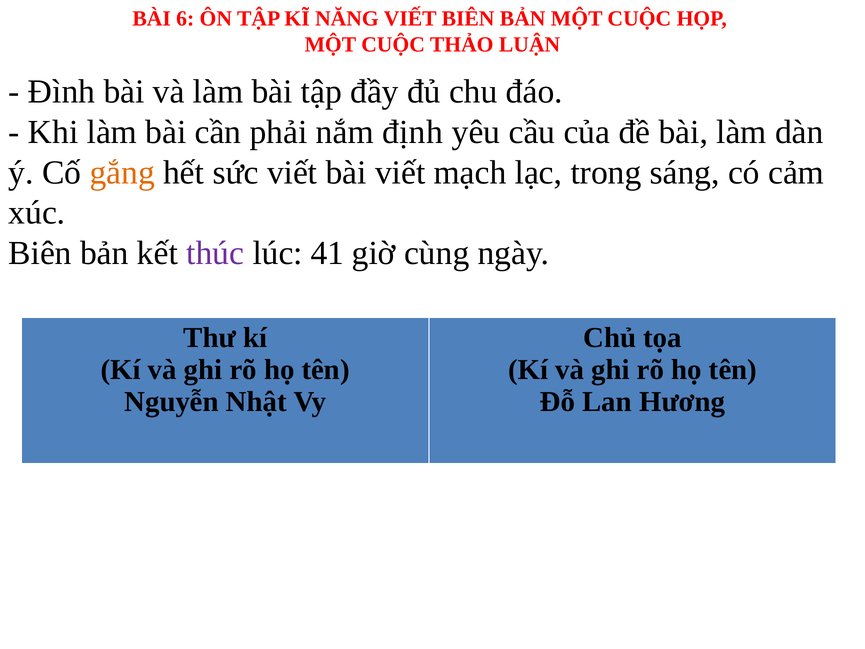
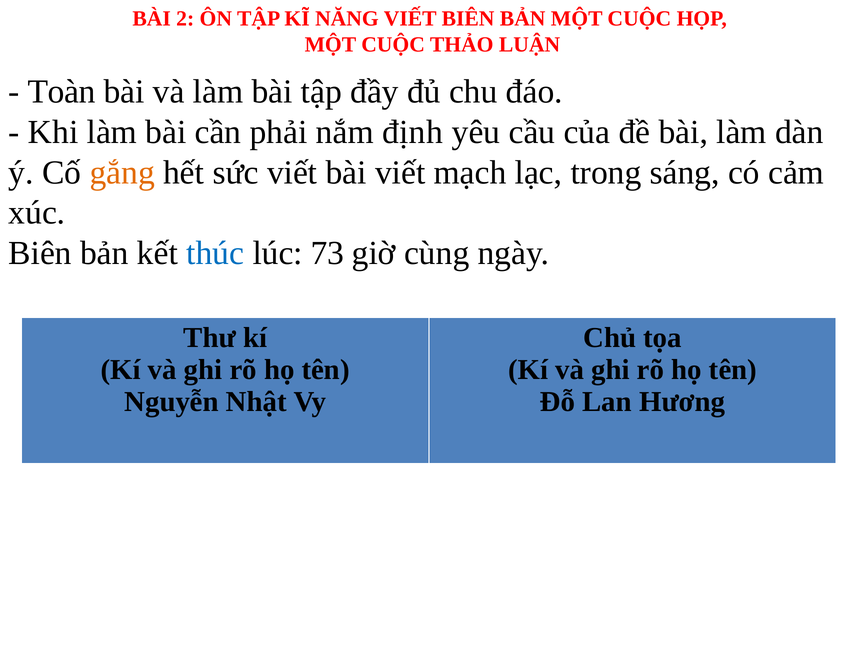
6: 6 -> 2 (185, 19)
Đình: Đình -> Toàn (62, 92)
thúc colour: purple -> blue (215, 253)
41: 41 -> 73 (327, 253)
